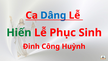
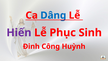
Hiến colour: green -> purple (19, 33)
